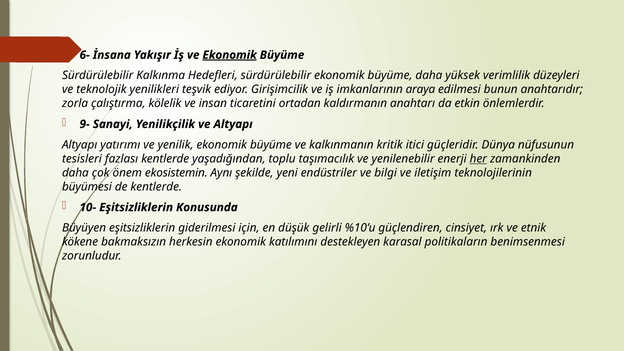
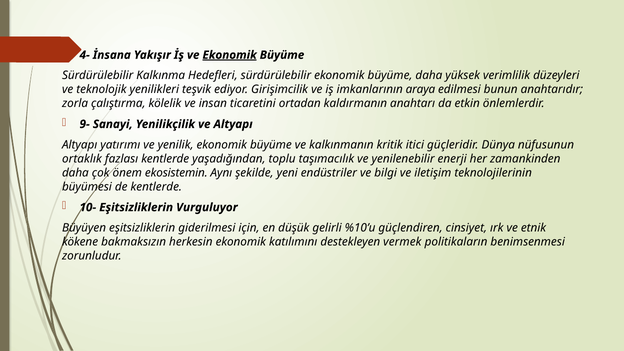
6-: 6- -> 4- (85, 55)
tesisleri: tesisleri -> ortaklık (82, 159)
her underline: present -> none (478, 159)
Konusunda: Konusunda -> Vurguluyor (207, 207)
karasal: karasal -> vermek (402, 242)
